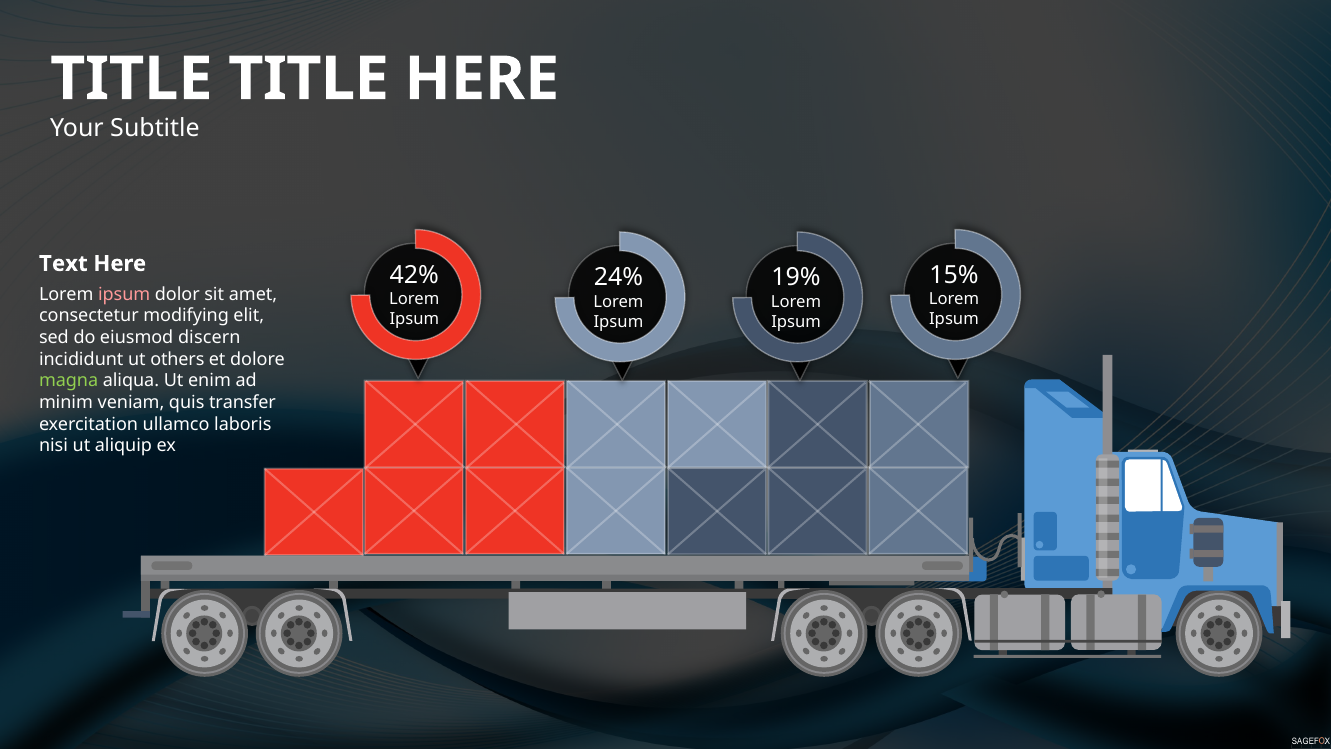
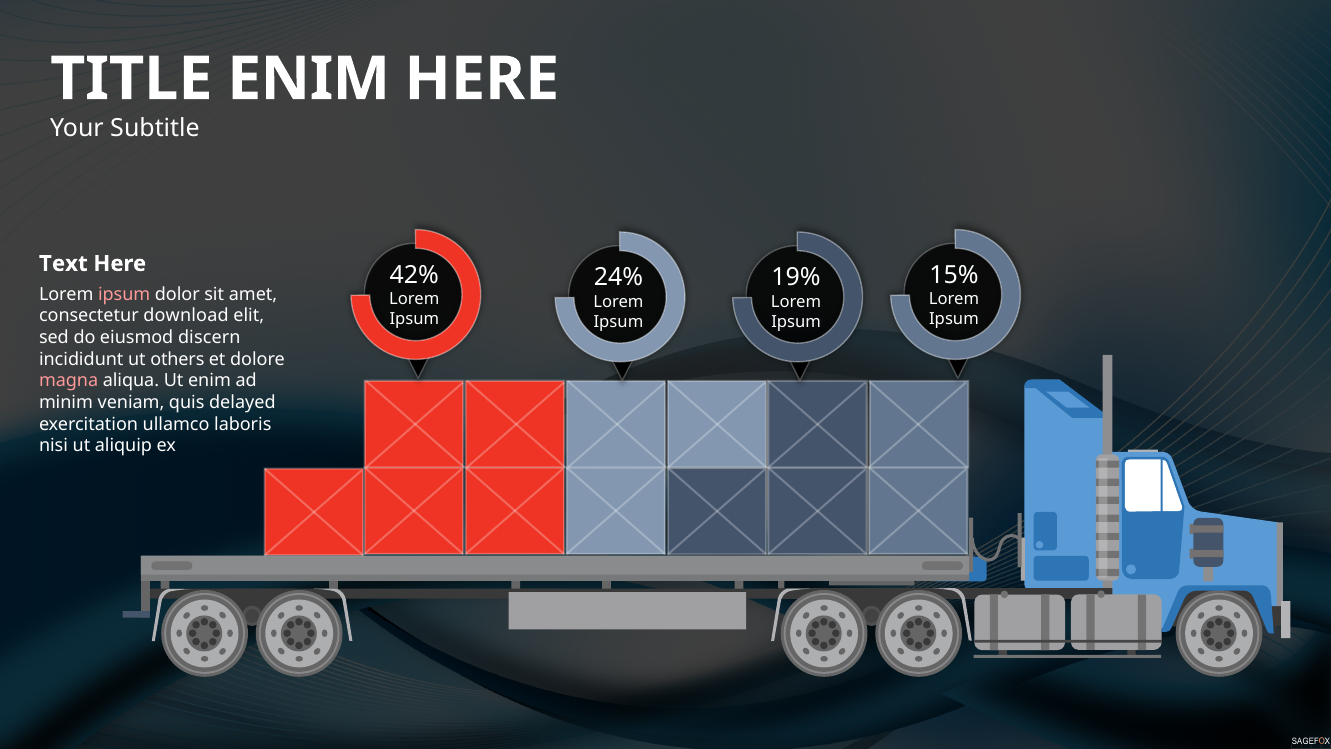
TITLE: TITLE -> ENIM (309, 79)
modifying: modifying -> download (186, 316)
magna colour: light green -> pink (69, 381)
transfer: transfer -> delayed (242, 403)
